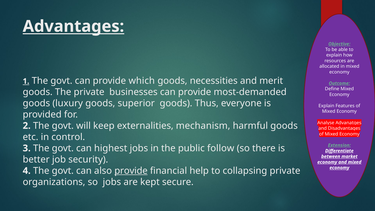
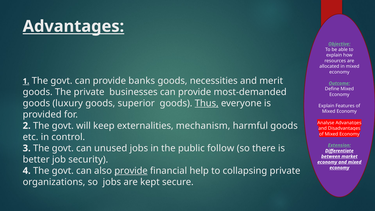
which: which -> banks (142, 81)
Thus underline: none -> present (207, 103)
highest: highest -> unused (111, 148)
